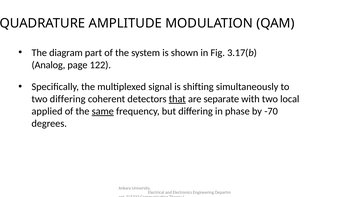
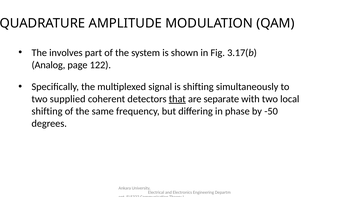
diagram: diagram -> involves (66, 53)
two differing: differing -> supplied (68, 99)
applied: applied -> shifting (47, 111)
same underline: present -> none (103, 111)
-70: -70 -> -50 (271, 111)
